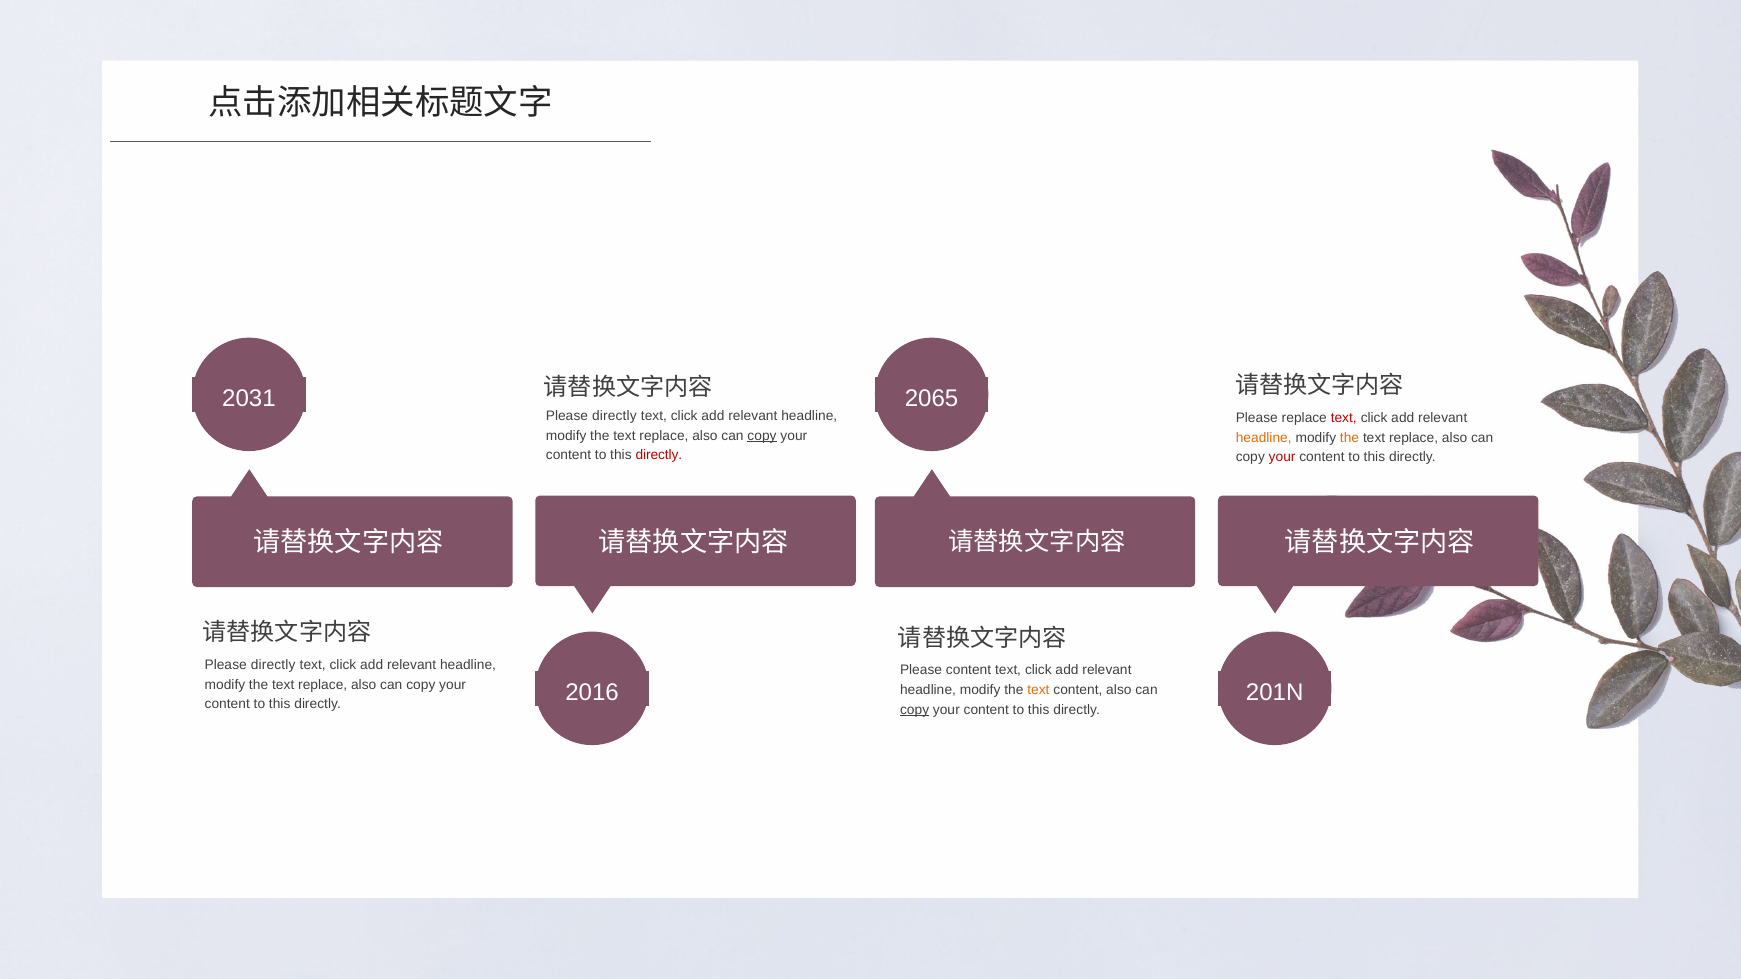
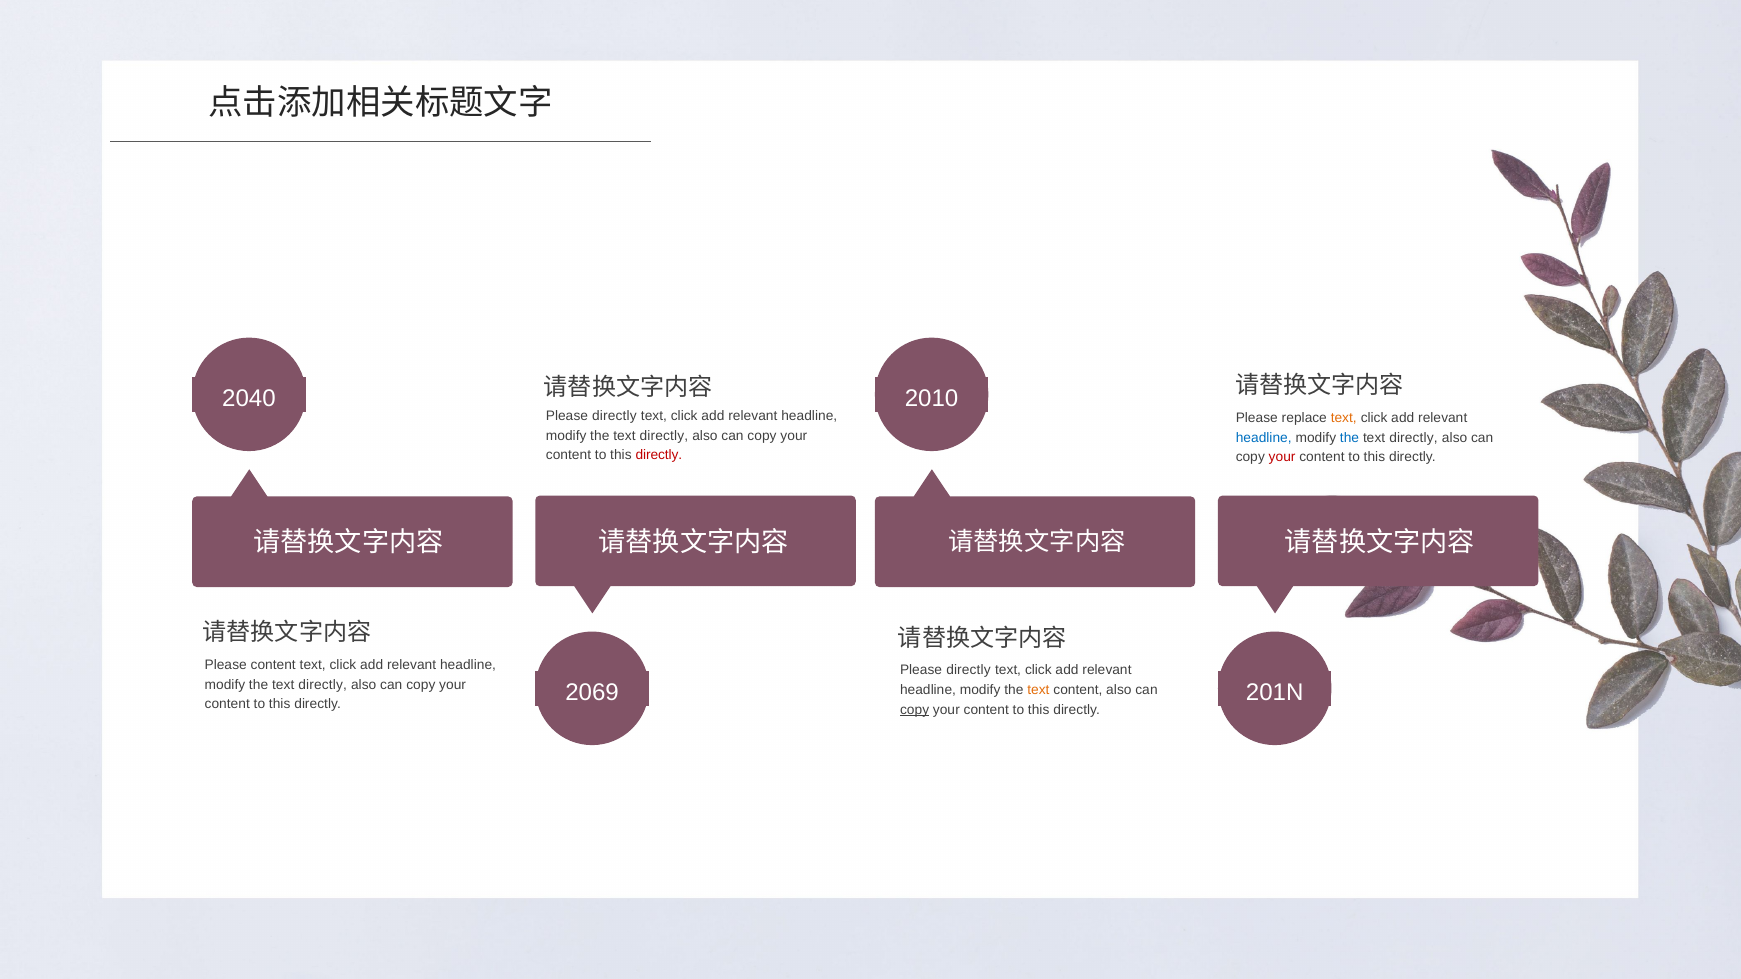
2031: 2031 -> 2040 (249, 399)
2065: 2065 -> 2010 (932, 399)
text colour: red -> orange (1344, 418)
replace: replace -> directly (664, 436)
copy underline: present -> none (762, 436)
headline colour: orange -> blue (1264, 438)
the colour: orange -> blue (1350, 438)
replace: replace -> directly (1413, 438)
directly: directly -> content (273, 665)
content: content -> directly (968, 671)
replace: replace -> directly (323, 685)
2016: 2016 -> 2069 (592, 693)
